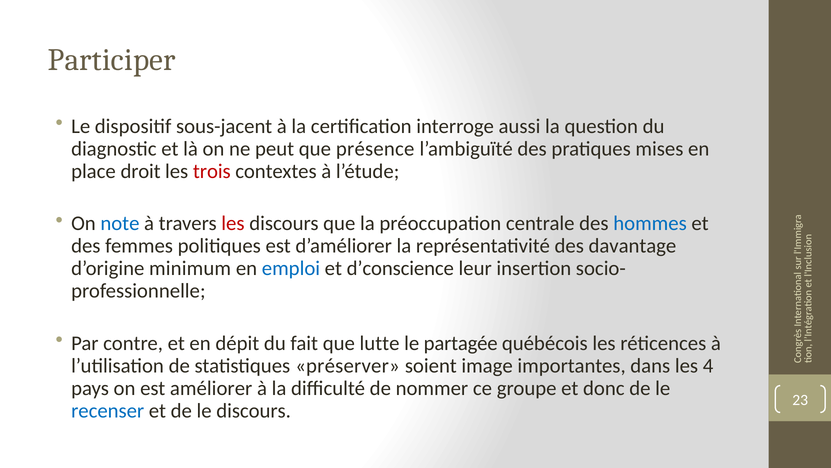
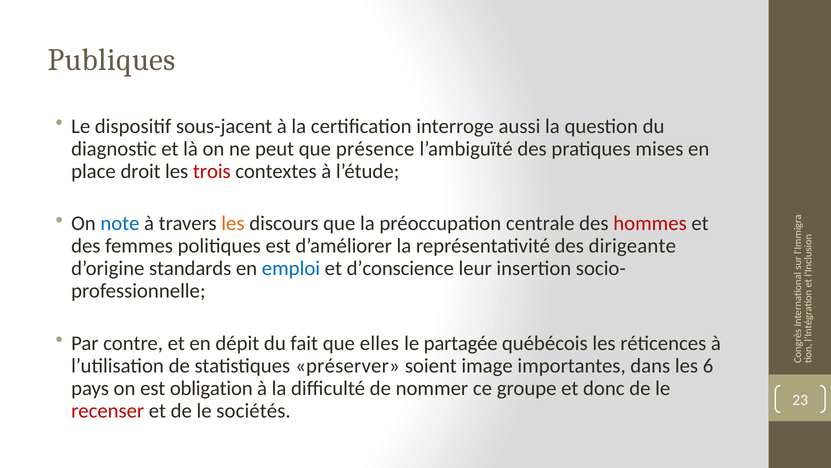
Participer: Participer -> Publiques (112, 60)
les colour: red -> orange (233, 223)
hommes colour: blue -> red (650, 223)
davantage: davantage -> dirigeante (632, 246)
minimum: minimum -> standards (190, 268)
lutte: lutte -> elles (379, 343)
4: 4 -> 6 (708, 365)
améliorer: améliorer -> obligation (211, 388)
recenser colour: blue -> red (108, 410)
le discours: discours -> sociétés (254, 410)
